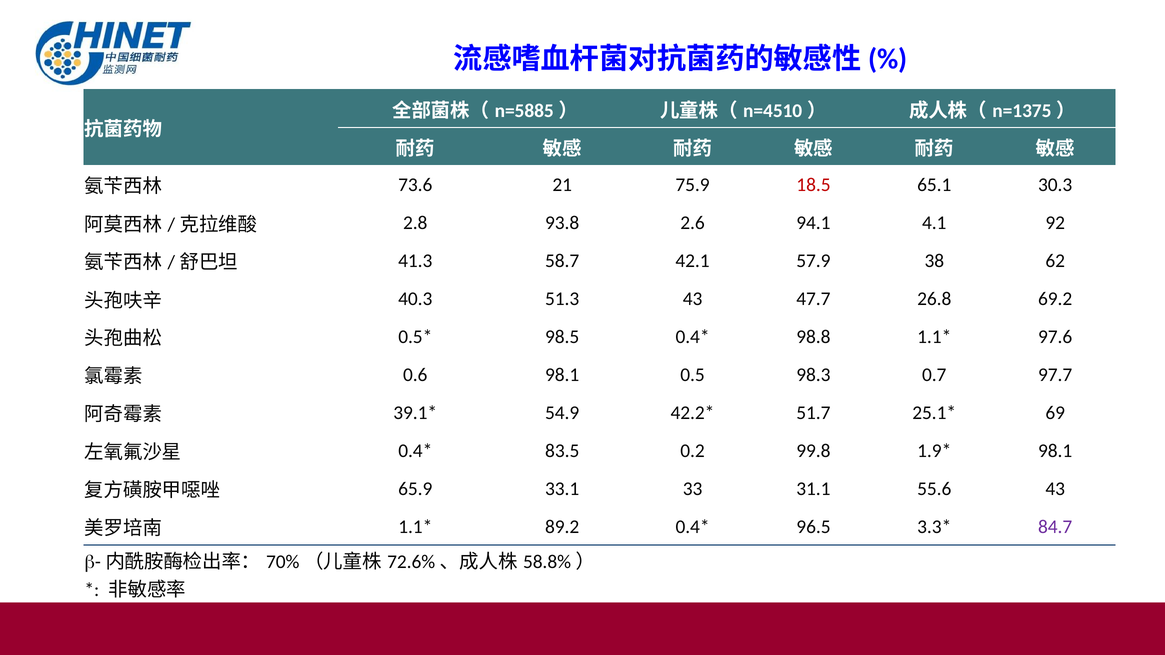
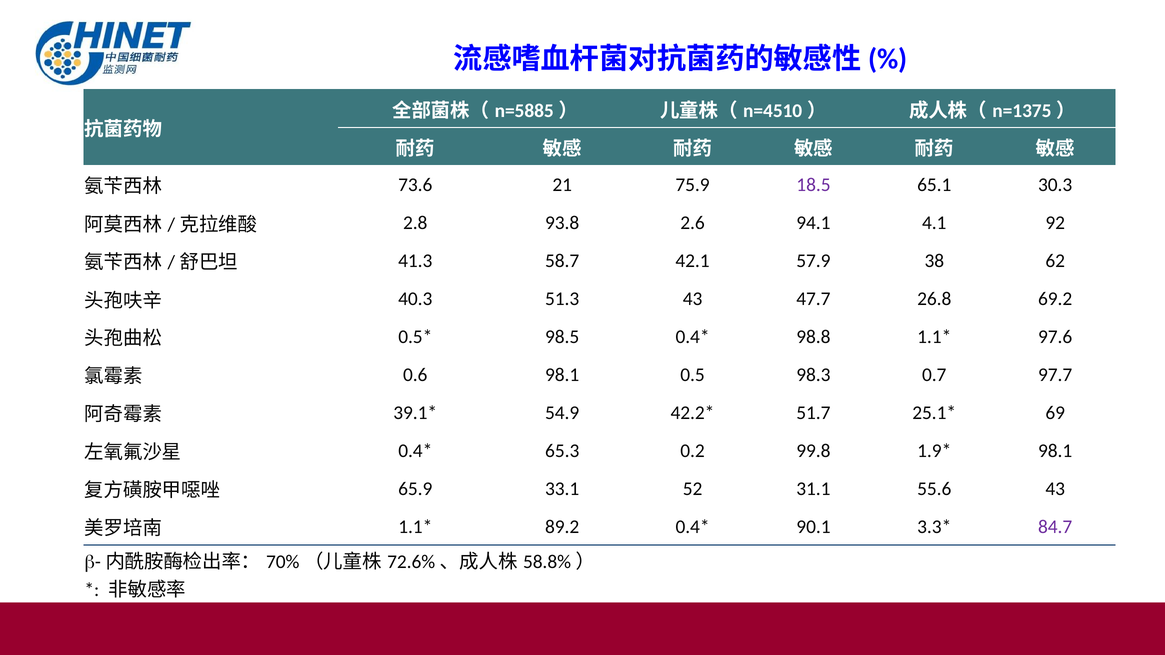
18.5 colour: red -> purple (813, 185)
83.5: 83.5 -> 65.3 (562, 451)
33: 33 -> 52 (693, 489)
96.5: 96.5 -> 90.1 (813, 527)
